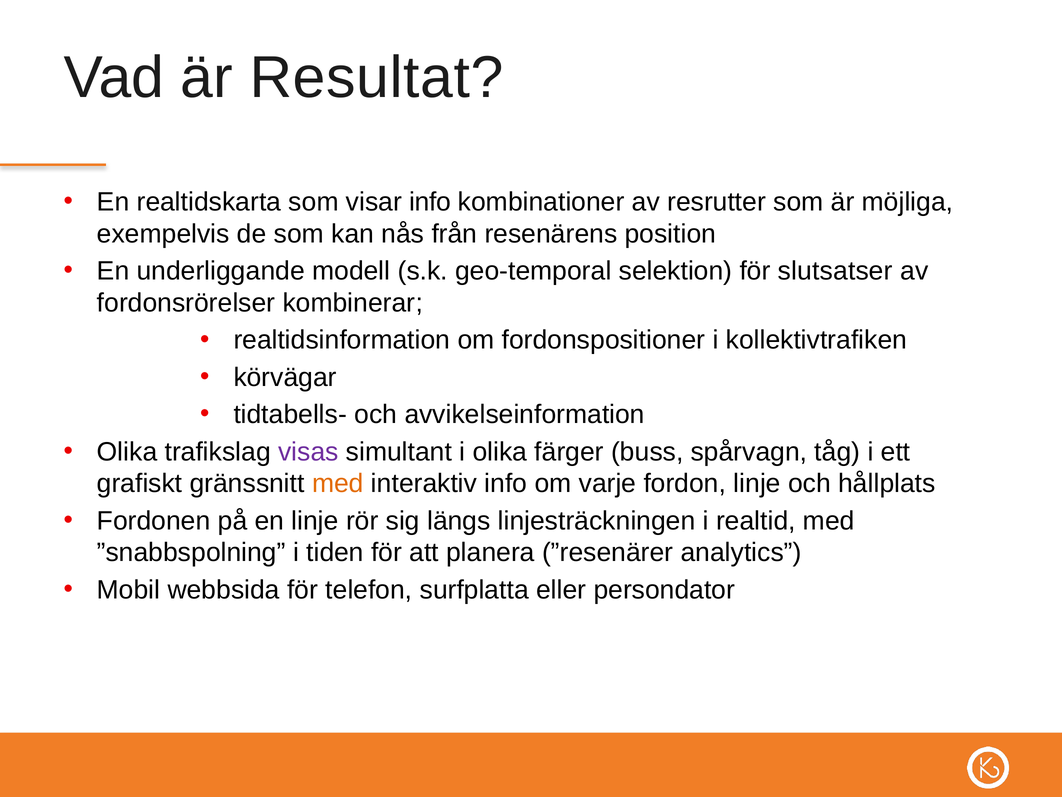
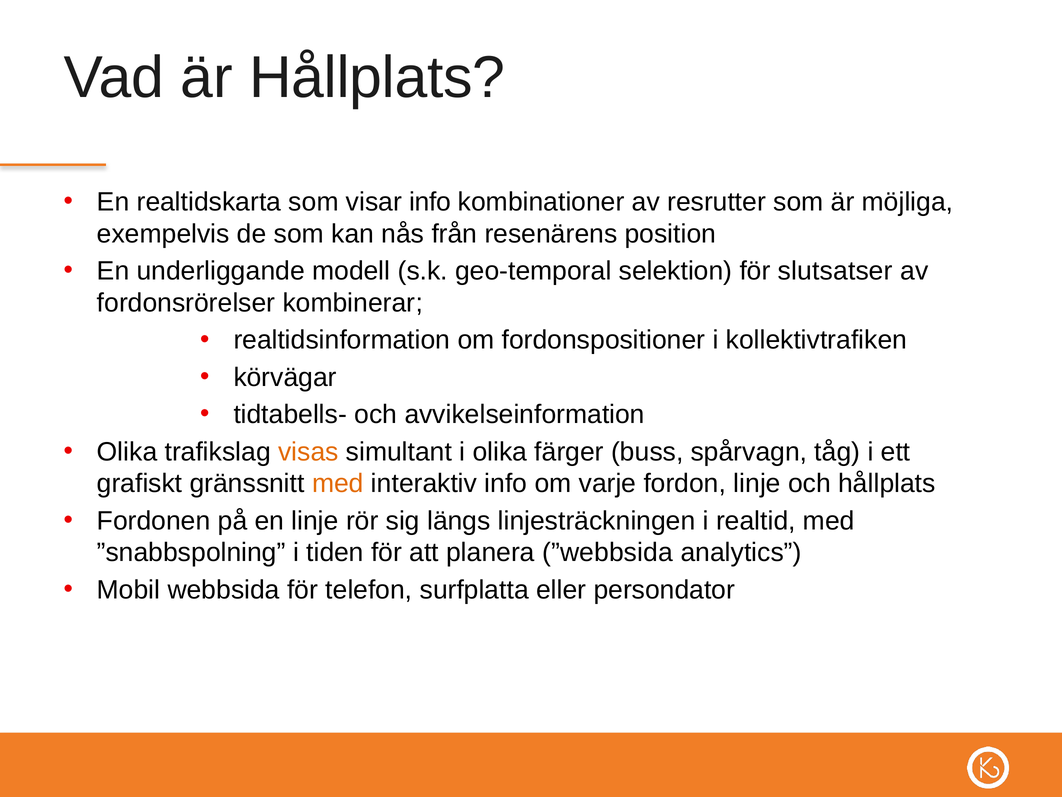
är Resultat: Resultat -> Hållplats (377, 78)
visas colour: purple -> orange (308, 451)
”resenärer: ”resenärer -> ”webbsida (608, 552)
